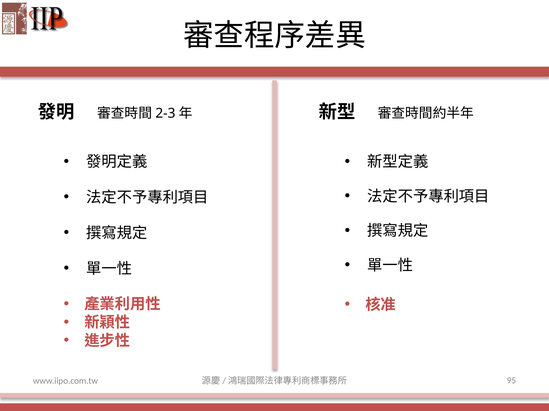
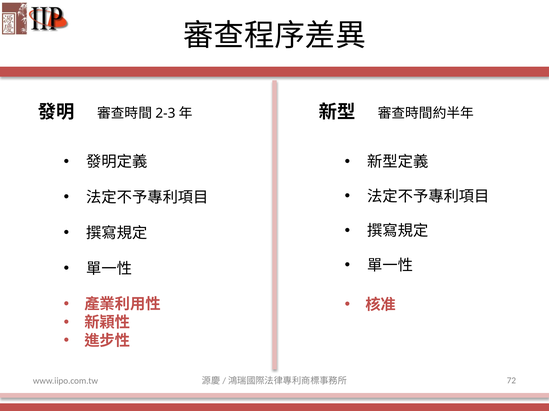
95: 95 -> 72 (511, 381)
